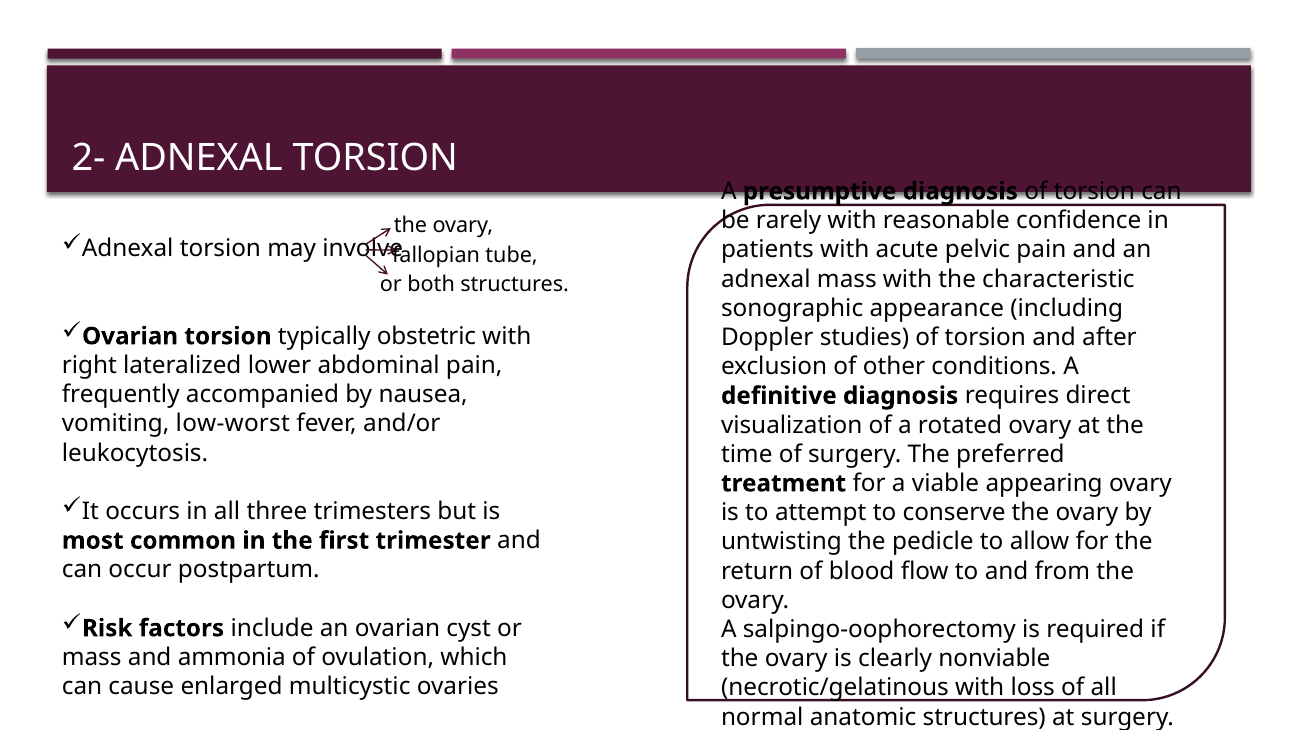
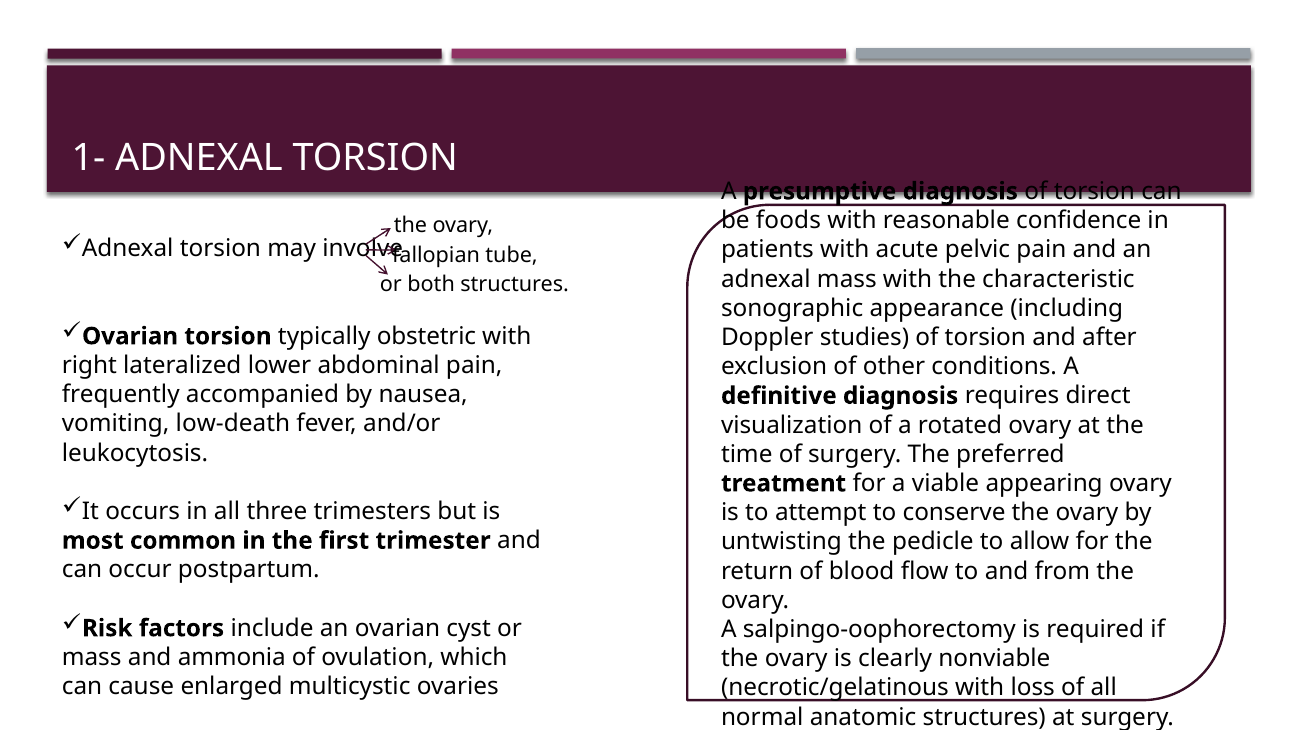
2-: 2- -> 1- (89, 158)
rarely: rarely -> foods (788, 221)
low-worst: low-worst -> low-death (233, 424)
